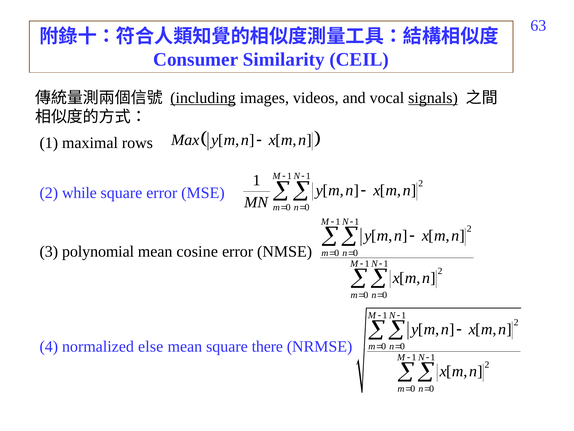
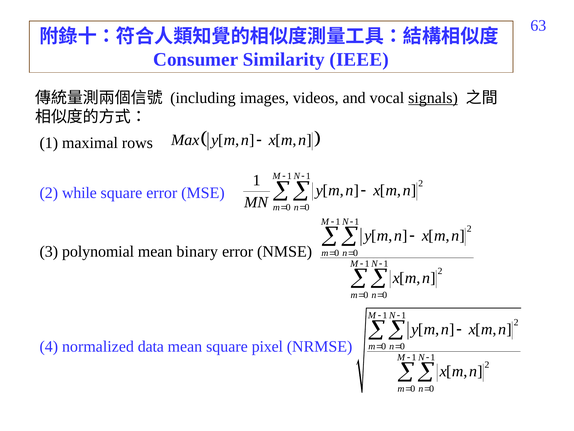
CEIL: CEIL -> IEEE (359, 60)
including underline: present -> none (203, 98)
cosine: cosine -> binary (197, 251)
else: else -> data (151, 346)
there: there -> pixel (267, 346)
